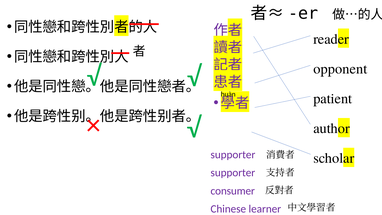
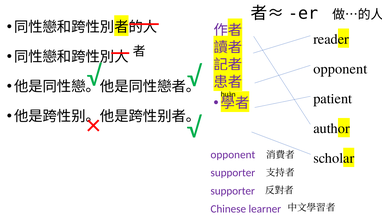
supporter: supporter -> opponent (233, 154)
consumer: consumer -> supporter (233, 191)
